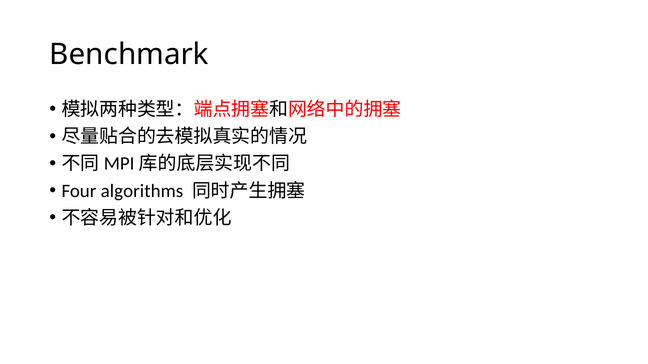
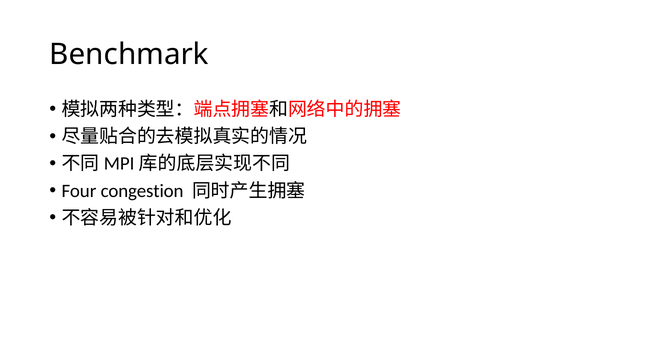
algorithms: algorithms -> congestion (142, 191)
